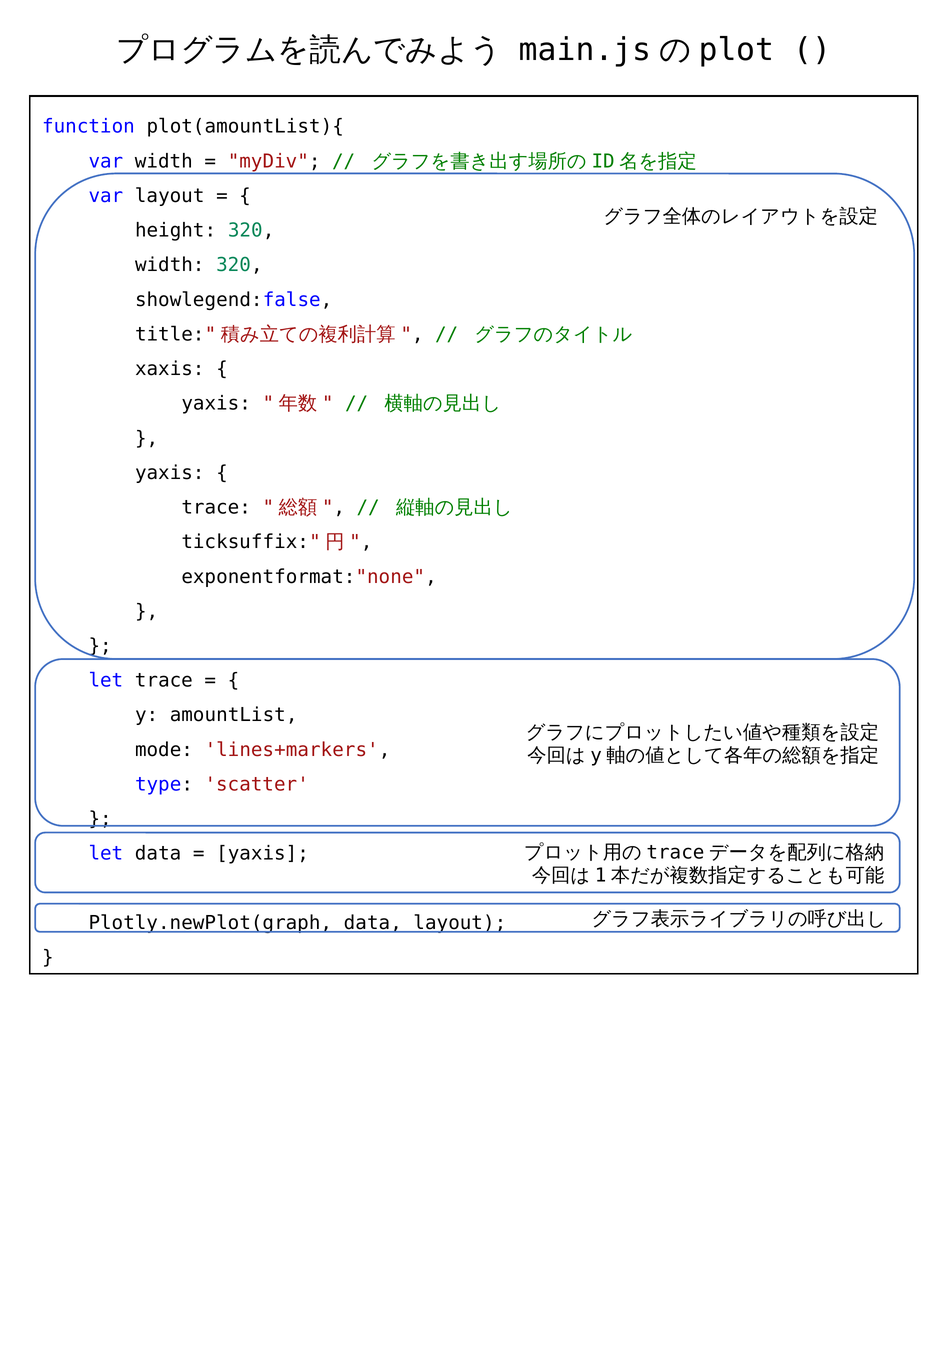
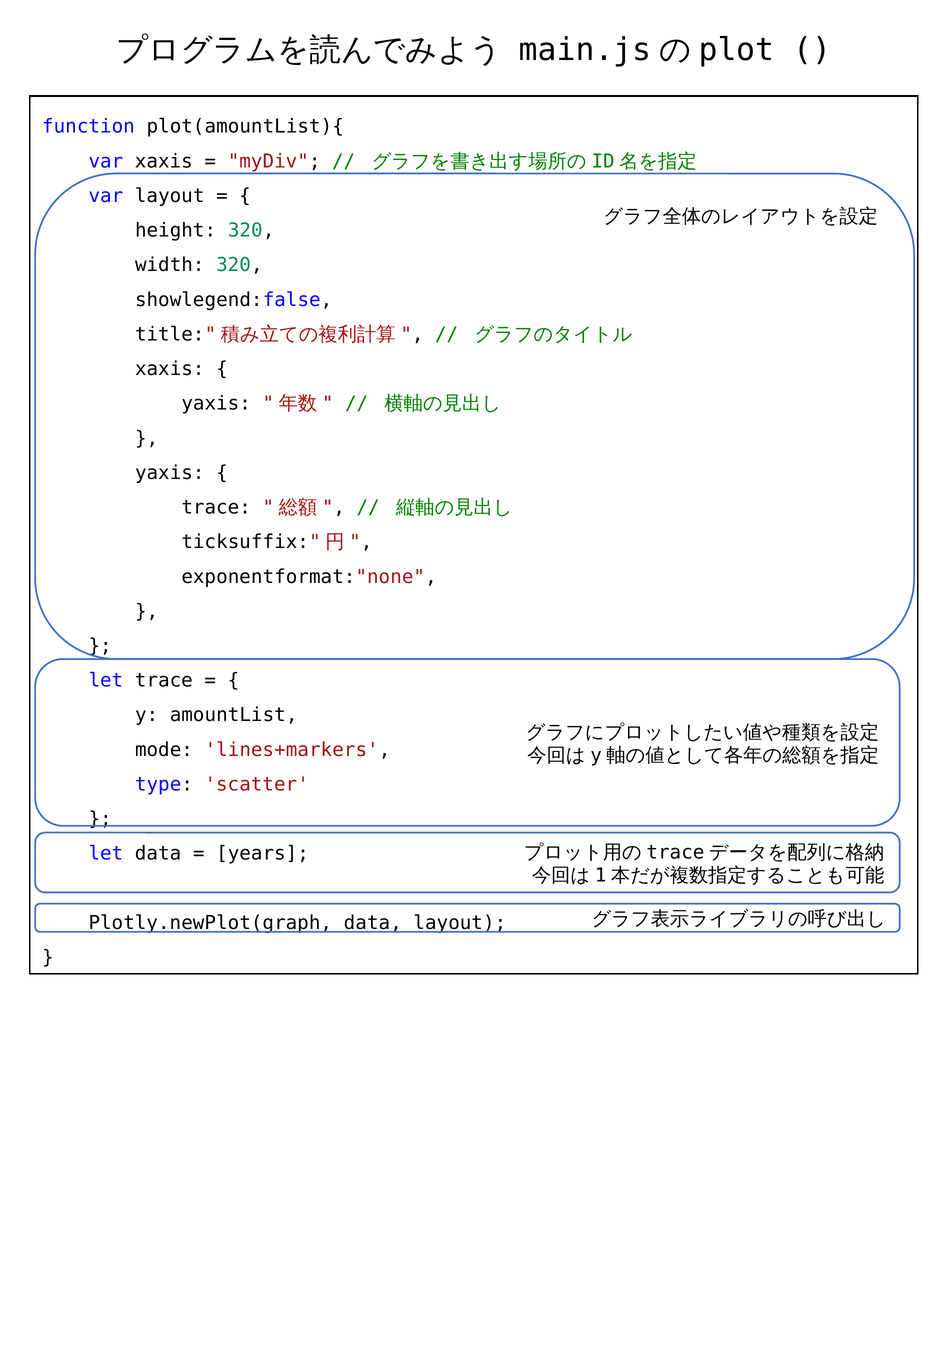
var width: width -> xaxis (164, 161)
yaxis: yaxis -> years (263, 854)
